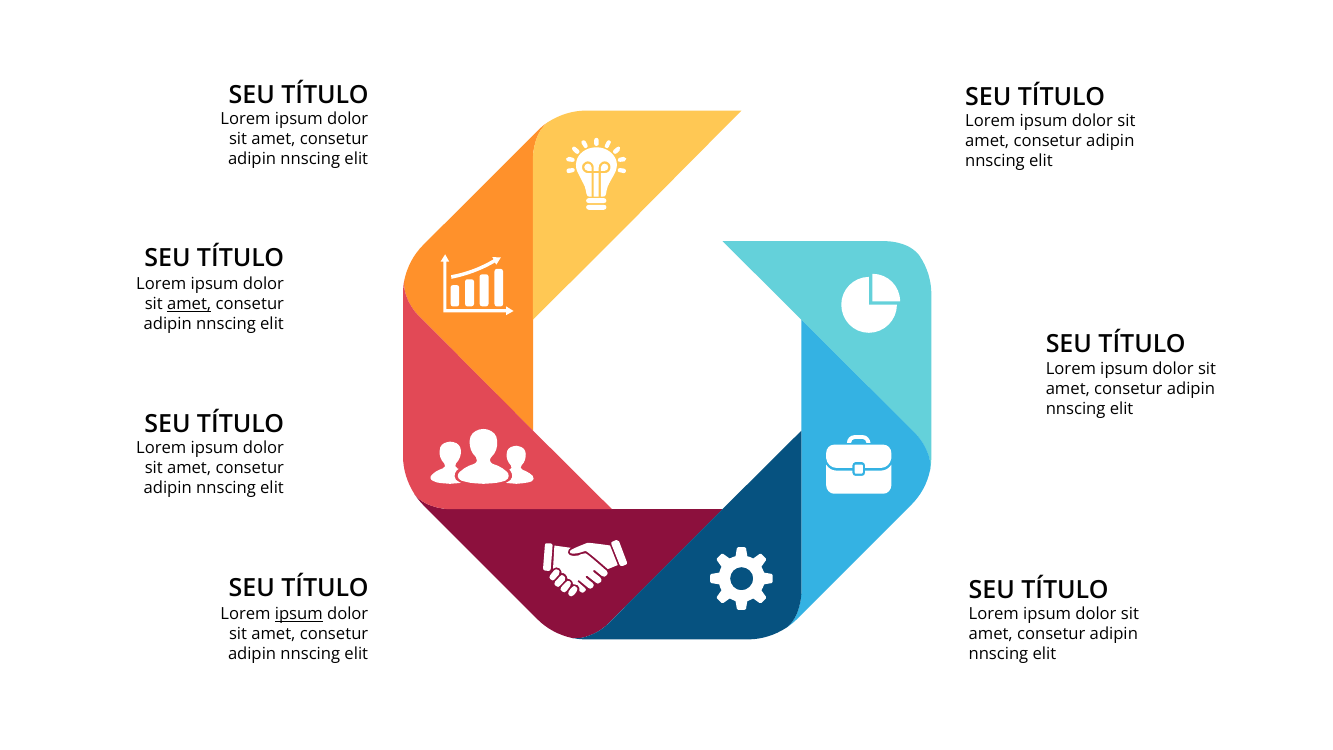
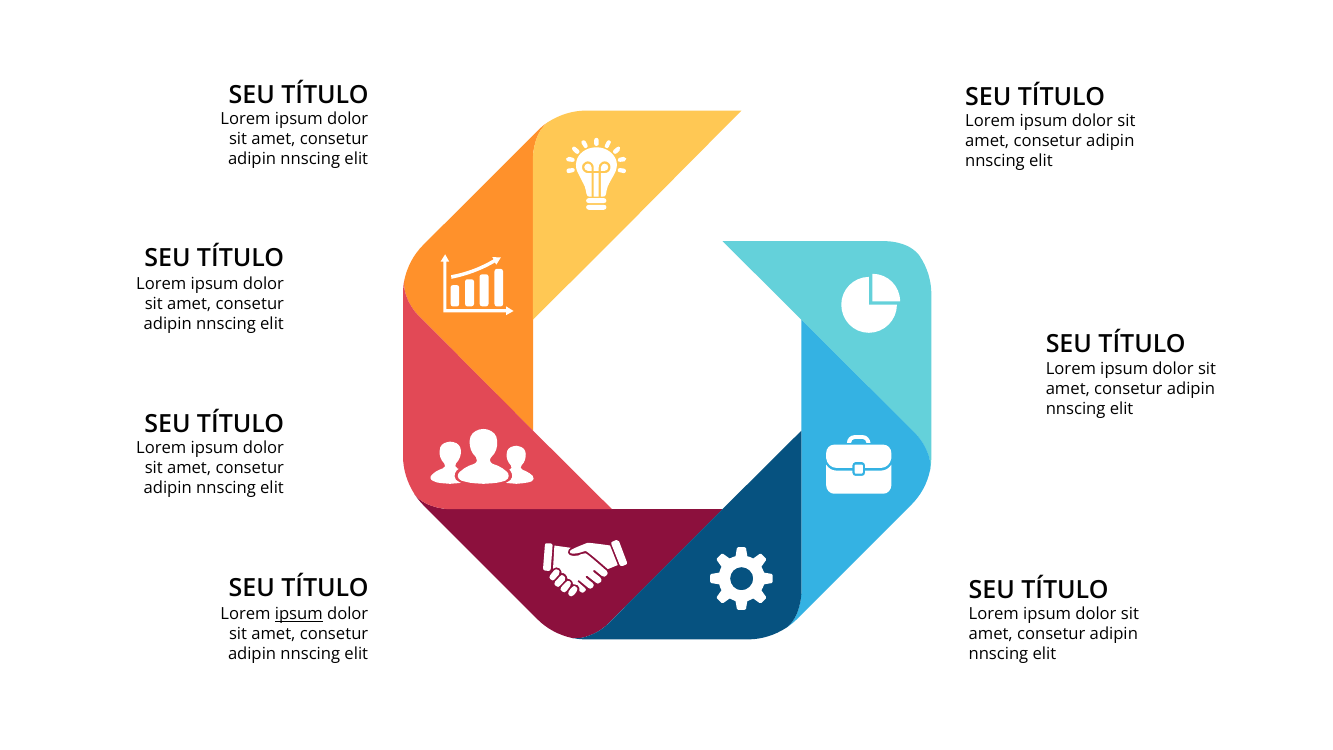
amet underline: present -> none (189, 304)
